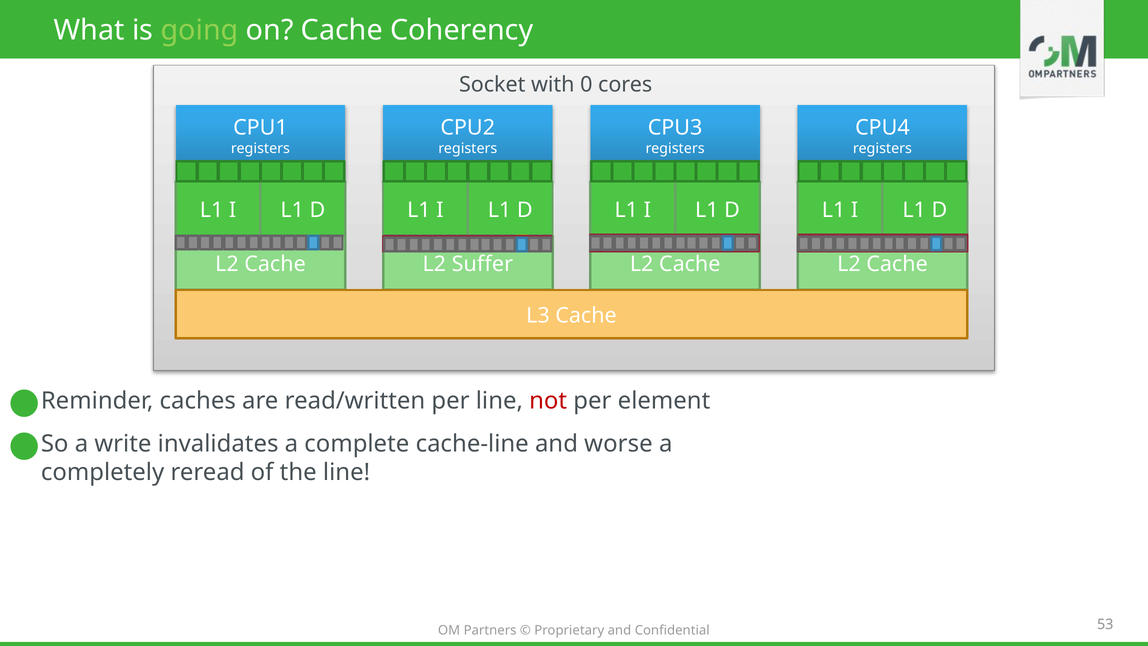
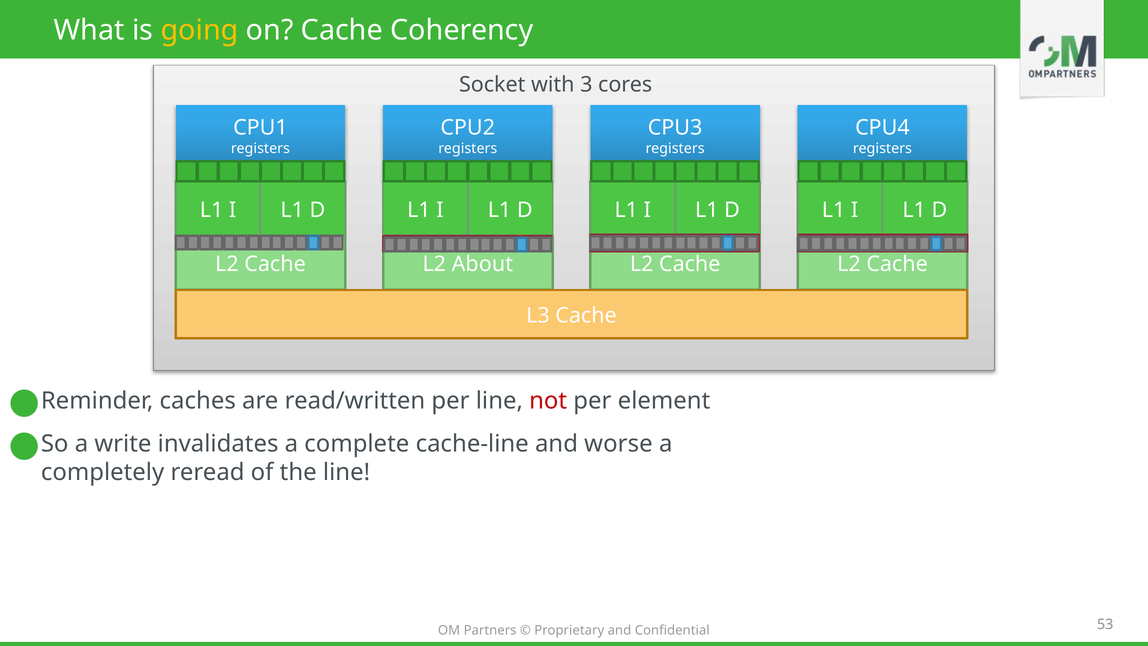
going colour: light green -> yellow (200, 30)
0: 0 -> 3 (586, 85)
Suffer: Suffer -> About (482, 264)
